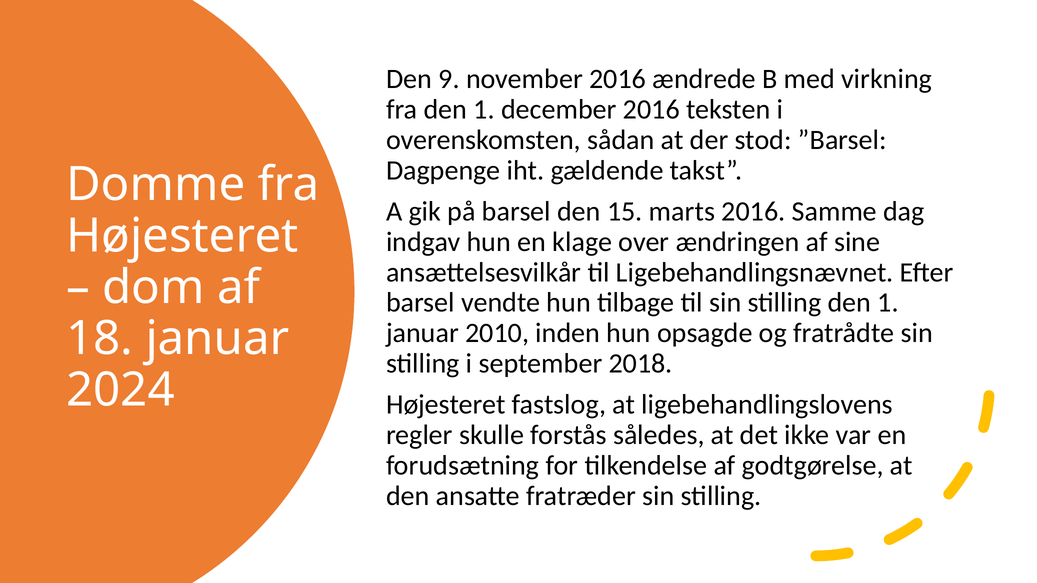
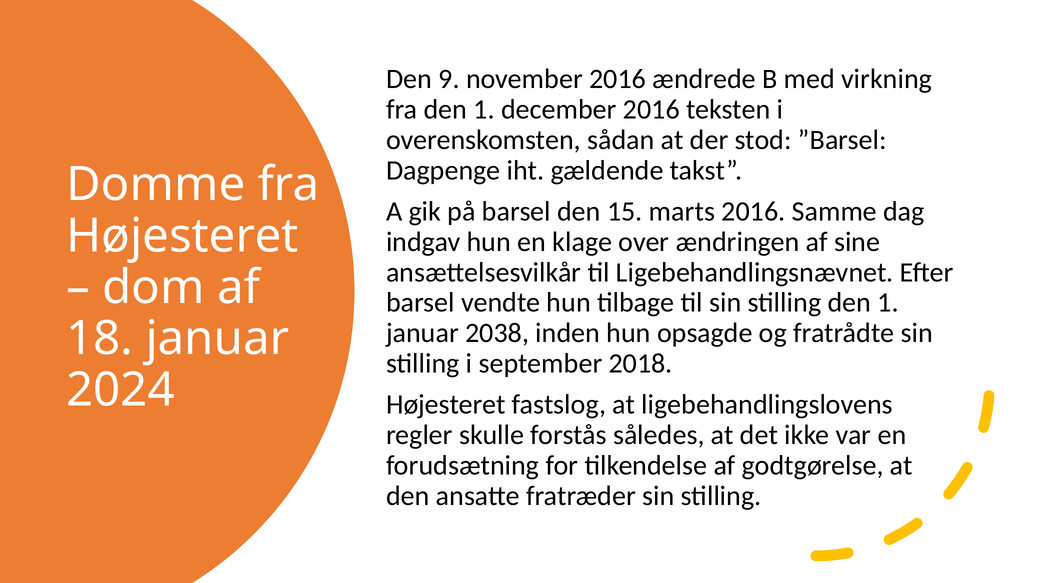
2010: 2010 -> 2038 (497, 333)
